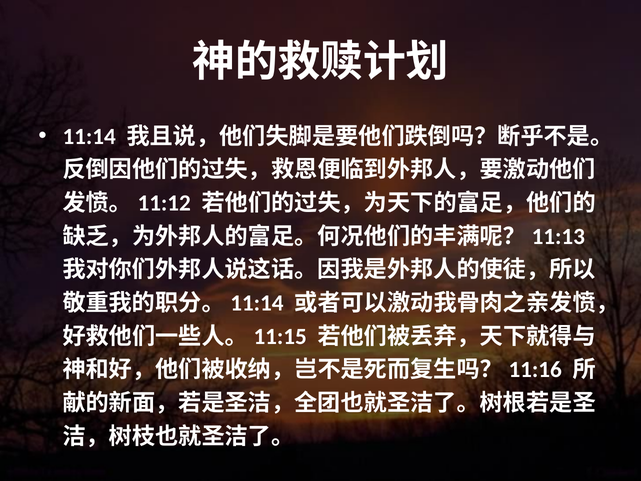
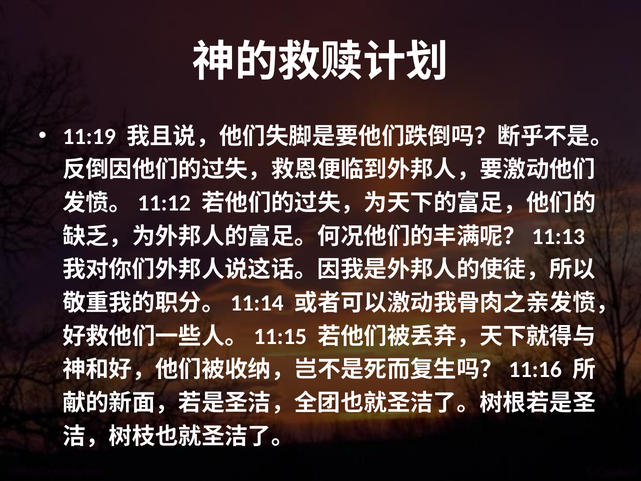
11:14: 11:14 -> 11:19 (89, 136)
